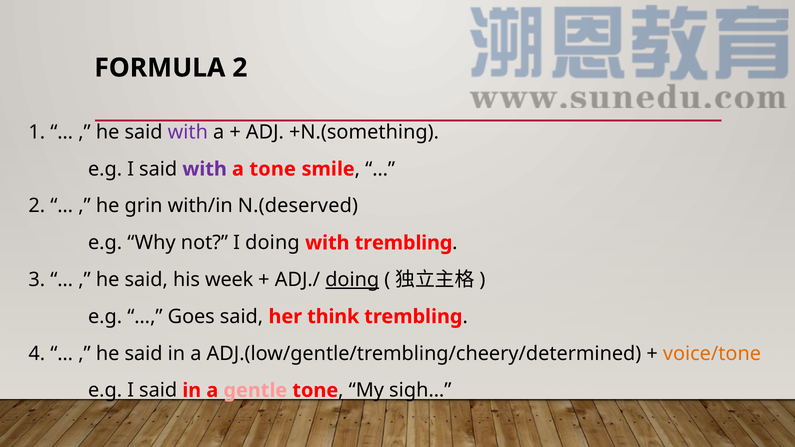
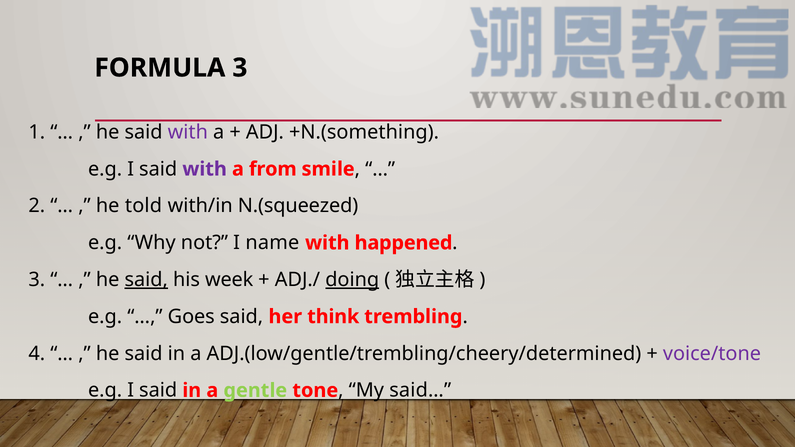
FORMULA 2: 2 -> 3 (240, 68)
a tone: tone -> from (273, 169)
grin: grin -> told (143, 206)
N.(deserved: N.(deserved -> N.(squeezed (298, 206)
I doing: doing -> name (272, 243)
with trembling: trembling -> happened (404, 243)
said underline: none -> present (146, 280)
voice/tone colour: orange -> purple (712, 354)
gentle colour: pink -> light green (255, 391)
sigh…: sigh… -> said… (420, 391)
